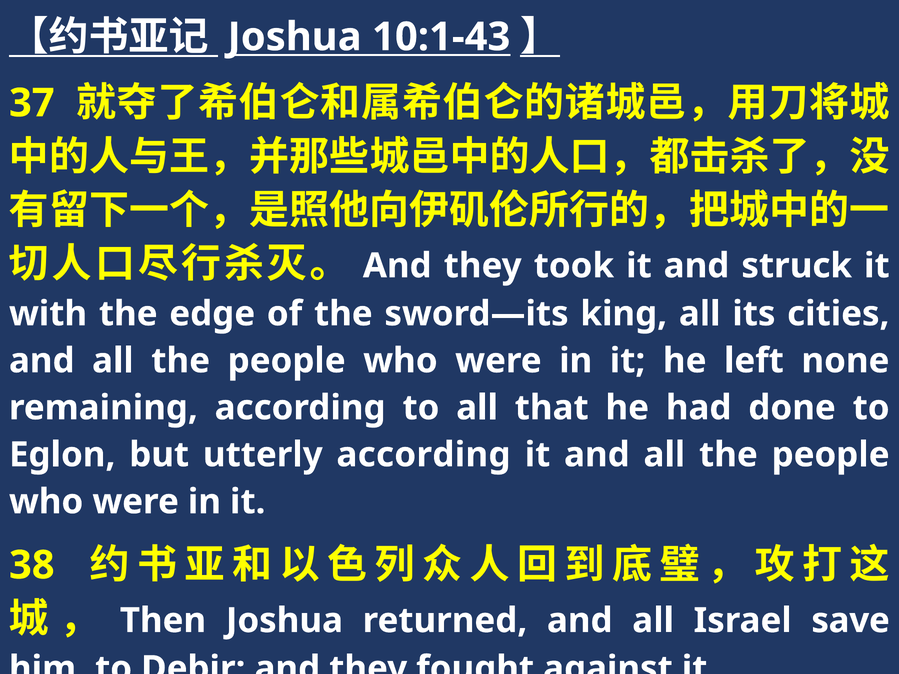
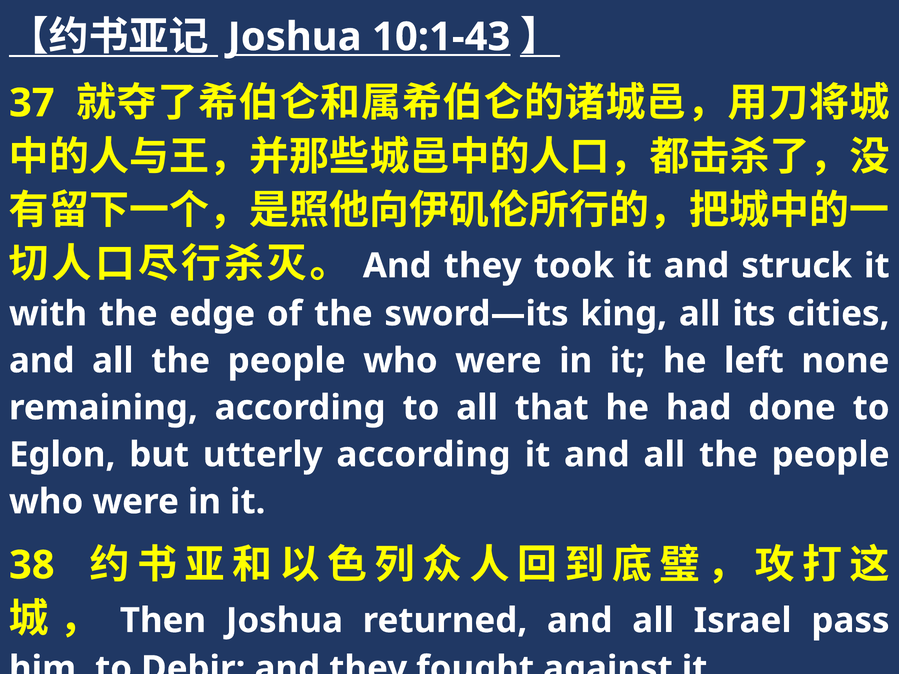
save: save -> pass (850, 621)
